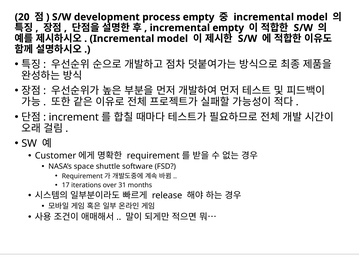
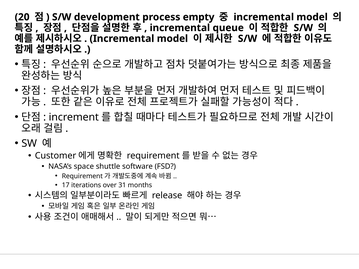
incremental empty: empty -> queue (228, 28)
